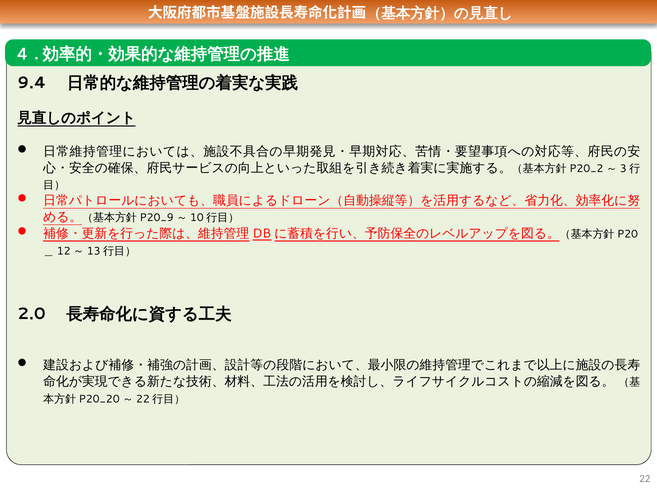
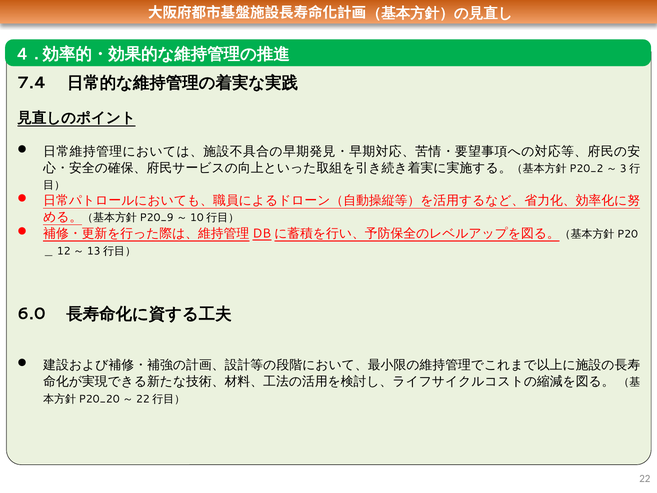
9.4: 9.4 -> 7.4 (32, 83)
2.0: 2.0 -> 6.0 (31, 314)
